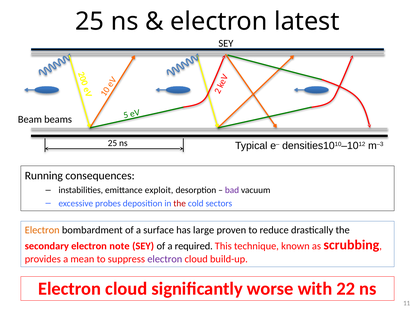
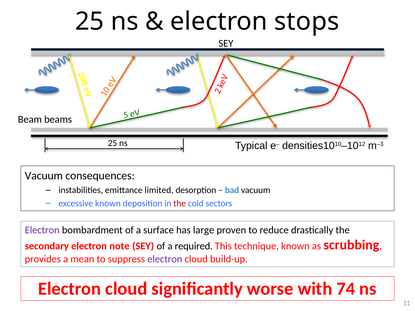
latest: latest -> stops (307, 21)
Running: Running -> Vacuum (44, 176)
exploit: exploit -> limited (159, 190)
bad colour: purple -> blue (232, 190)
excessive probes: probes -> known (108, 203)
Electron colour: orange -> purple (42, 230)
22: 22 -> 74 (346, 289)
